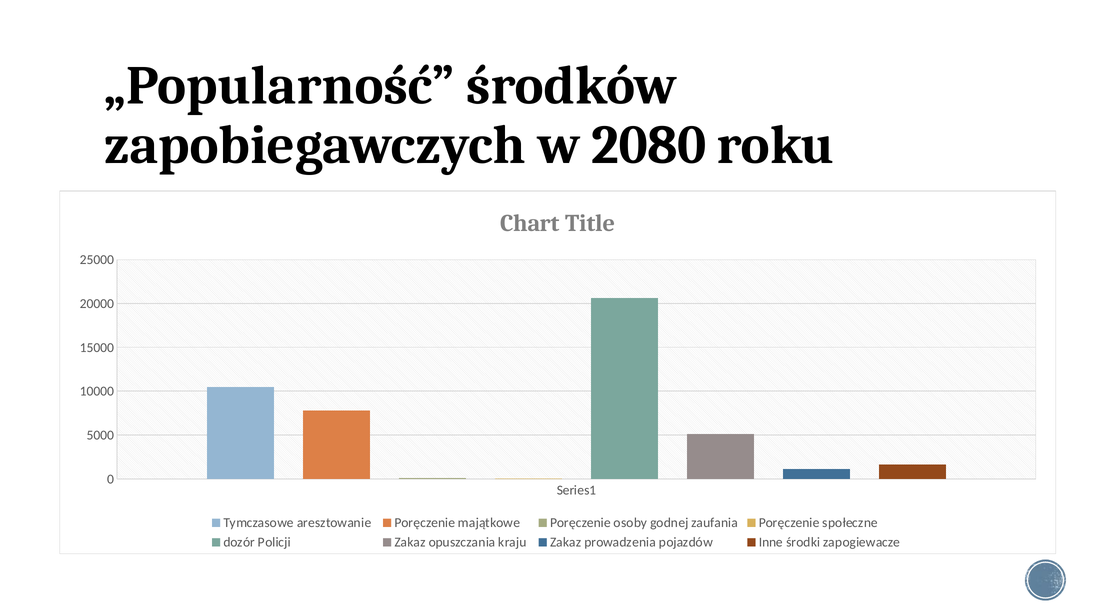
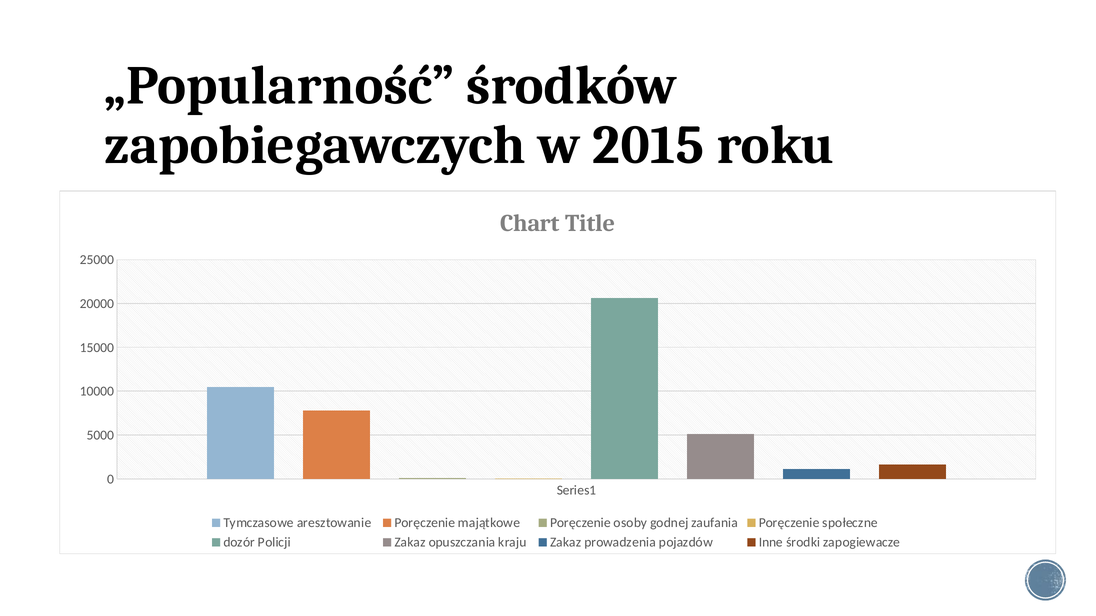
2080: 2080 -> 2015 (648, 145)
